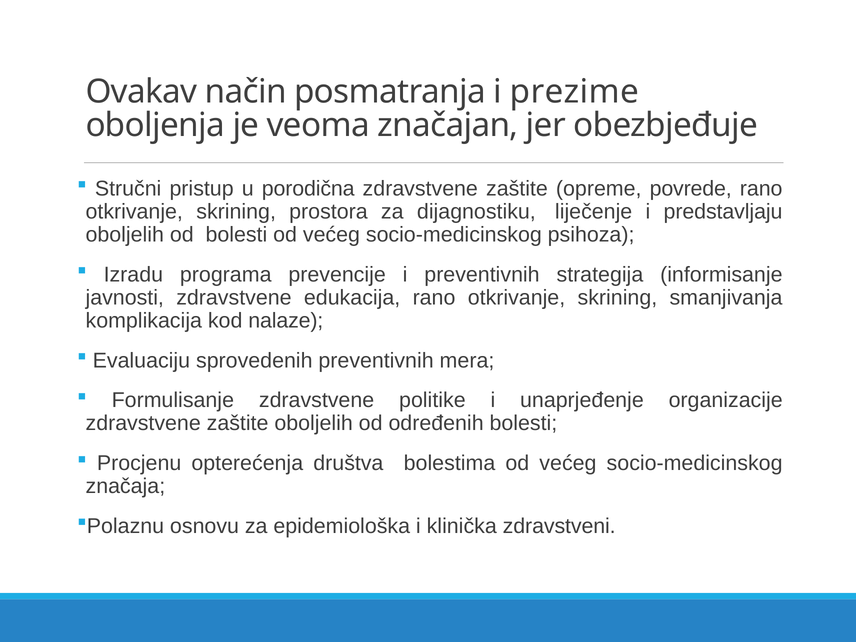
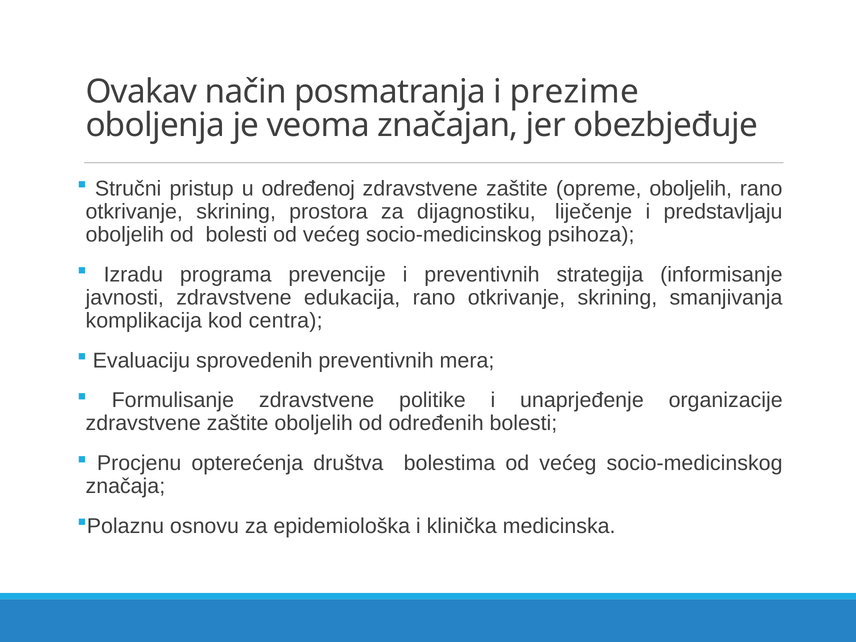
porodična: porodična -> određenoj (308, 189)
opreme povrede: povrede -> oboljelih (691, 189)
nalaze: nalaze -> centra (286, 321)
zdravstveni: zdravstveni -> medicinska (559, 526)
